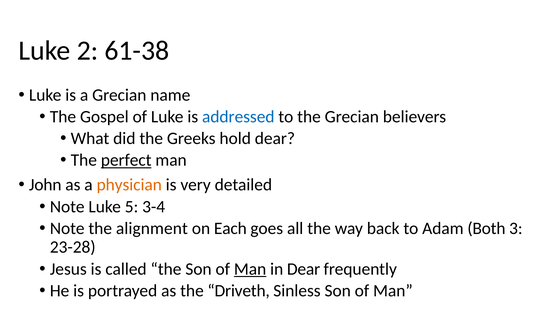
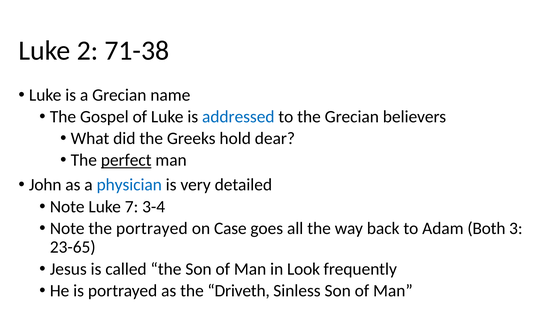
61-38: 61-38 -> 71-38 (137, 51)
physician colour: orange -> blue (129, 184)
5: 5 -> 7 (132, 206)
the alignment: alignment -> portrayed (152, 228)
Each: Each -> Case (230, 228)
23-28: 23-28 -> 23-65 (73, 247)
Man underline: present -> none (250, 268)
in Dear: Dear -> Look (304, 268)
